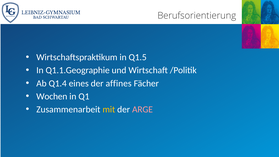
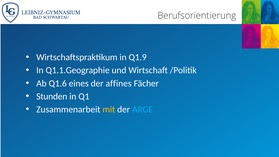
Q1.5: Q1.5 -> Q1.9 (138, 57)
Q1.4: Q1.4 -> Q1.6 (58, 83)
Wochen: Wochen -> Stunden (52, 96)
ARGE colour: pink -> light blue (142, 109)
